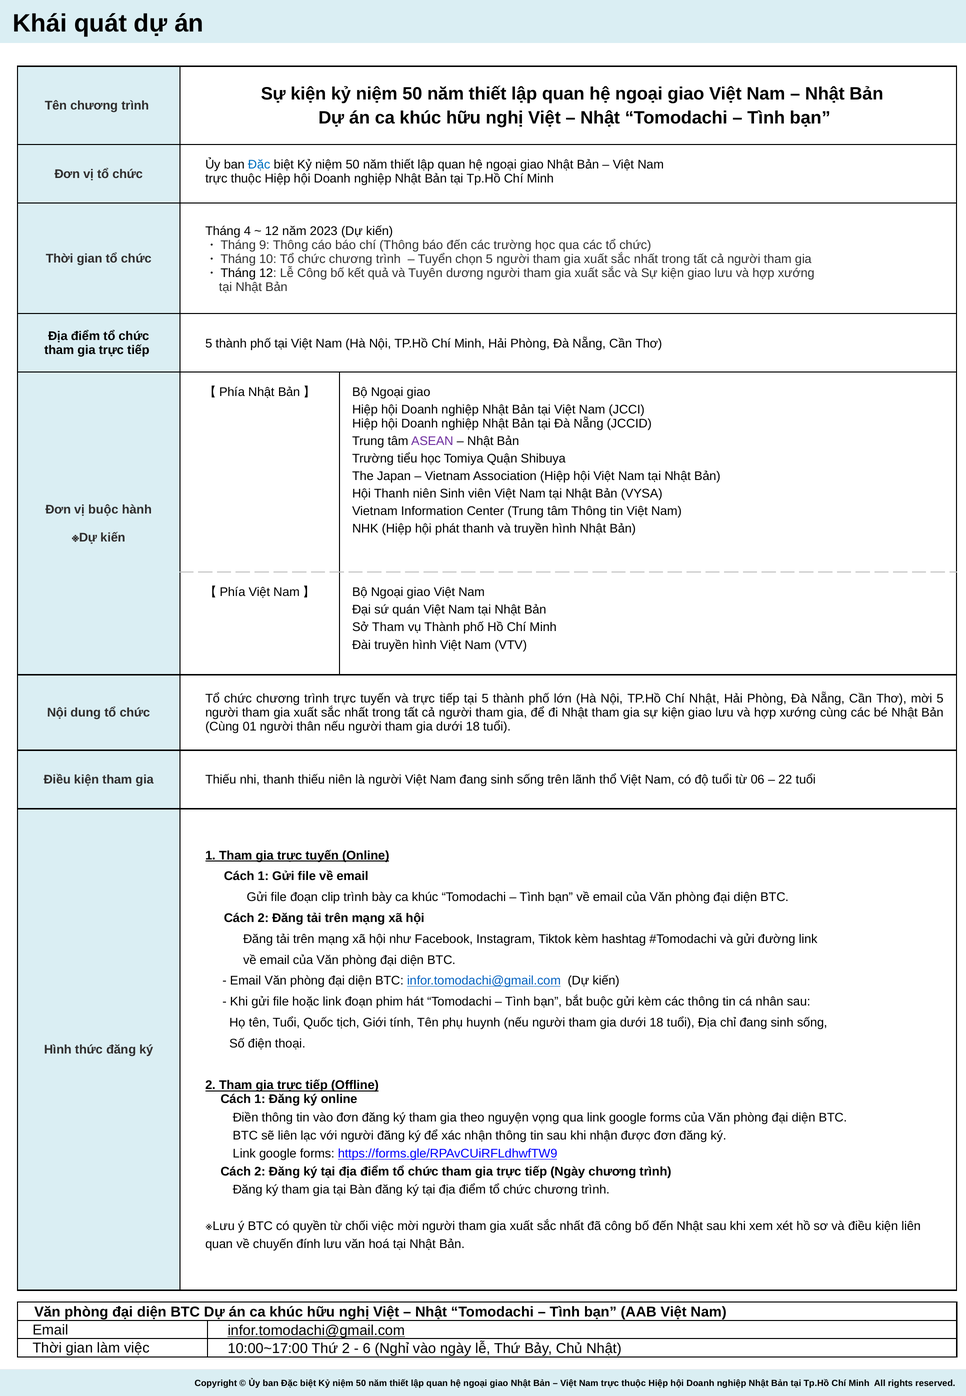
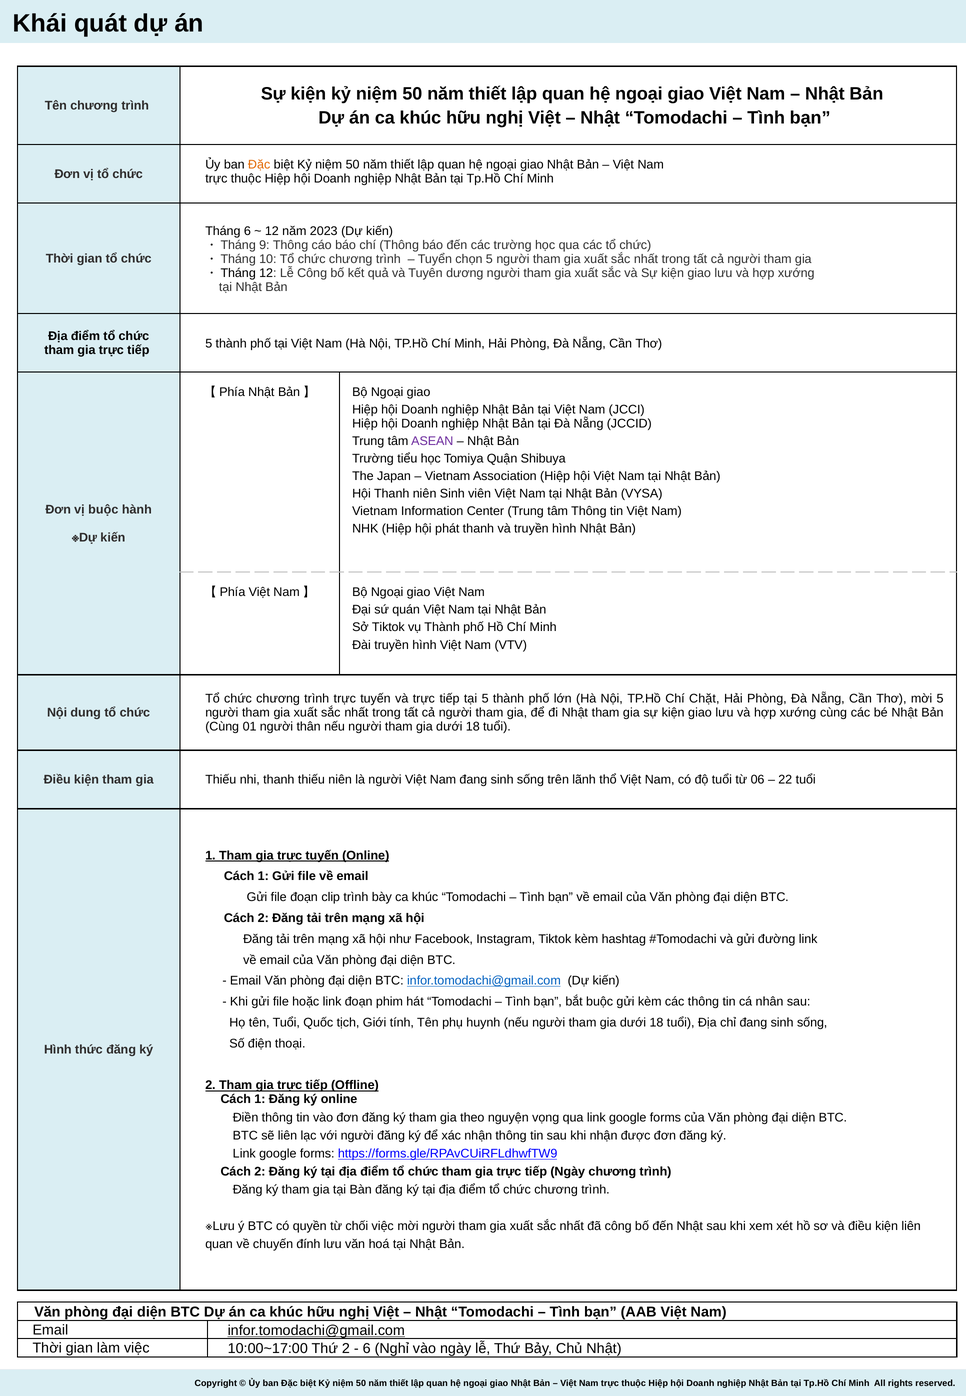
Đặc colour: blue -> orange (259, 164)
Tháng 4: 4 -> 6 (247, 231)
Sở Tham: Tham -> Tiktok (388, 627)
Chí Nhật: Nhật -> Chặt (704, 698)
